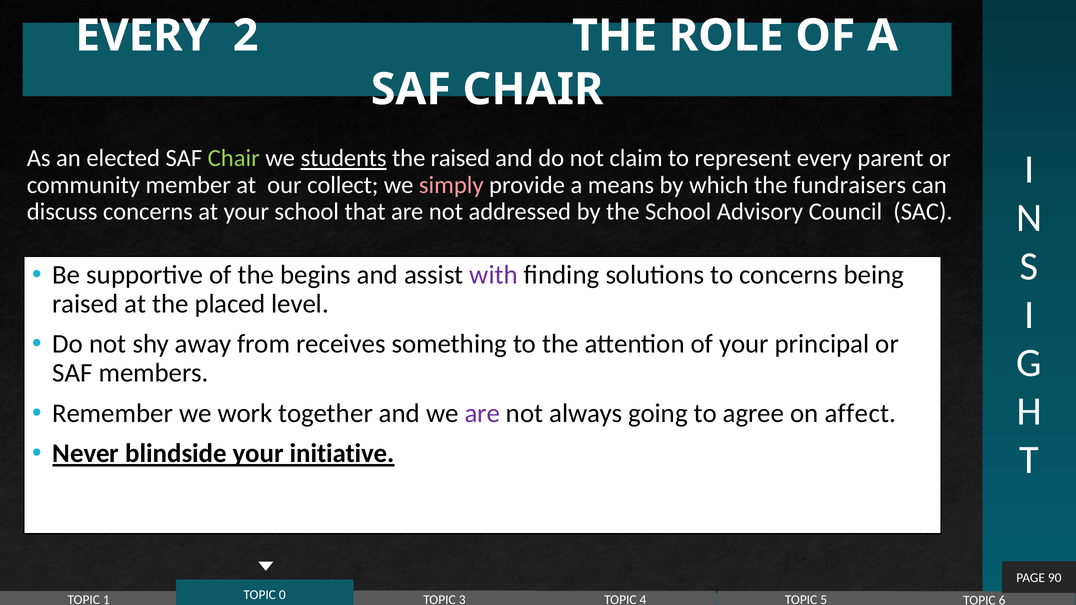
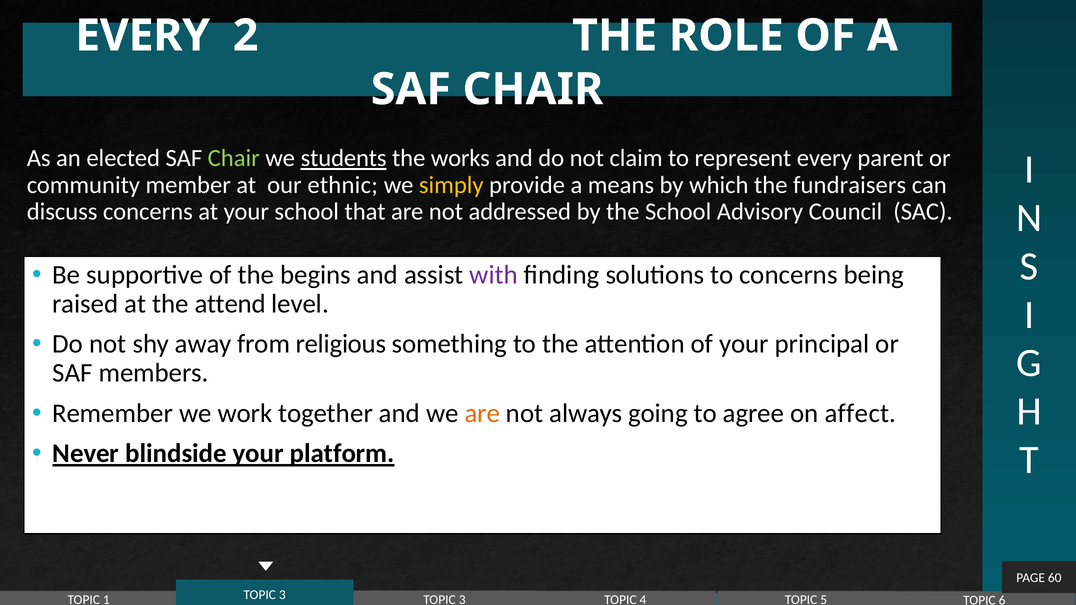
the raised: raised -> works (460, 158)
collect: collect -> ethnic (343, 185)
simply colour: pink -> yellow (451, 185)
placed: placed -> attend (230, 304)
receives: receives -> religious (341, 344)
are colour: purple -> orange (482, 414)
initiative: initiative -> platform (342, 454)
90: 90 -> 60 (1055, 578)
0: 0 -> 3 (282, 595)
